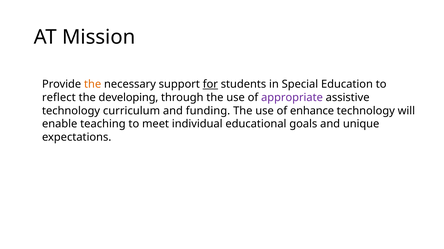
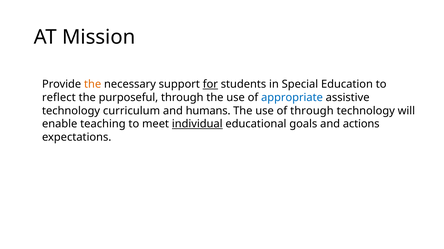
developing: developing -> purposeful (128, 98)
appropriate colour: purple -> blue (292, 98)
funding: funding -> humans (208, 111)
of enhance: enhance -> through (312, 111)
individual underline: none -> present (197, 124)
unique: unique -> actions (361, 124)
